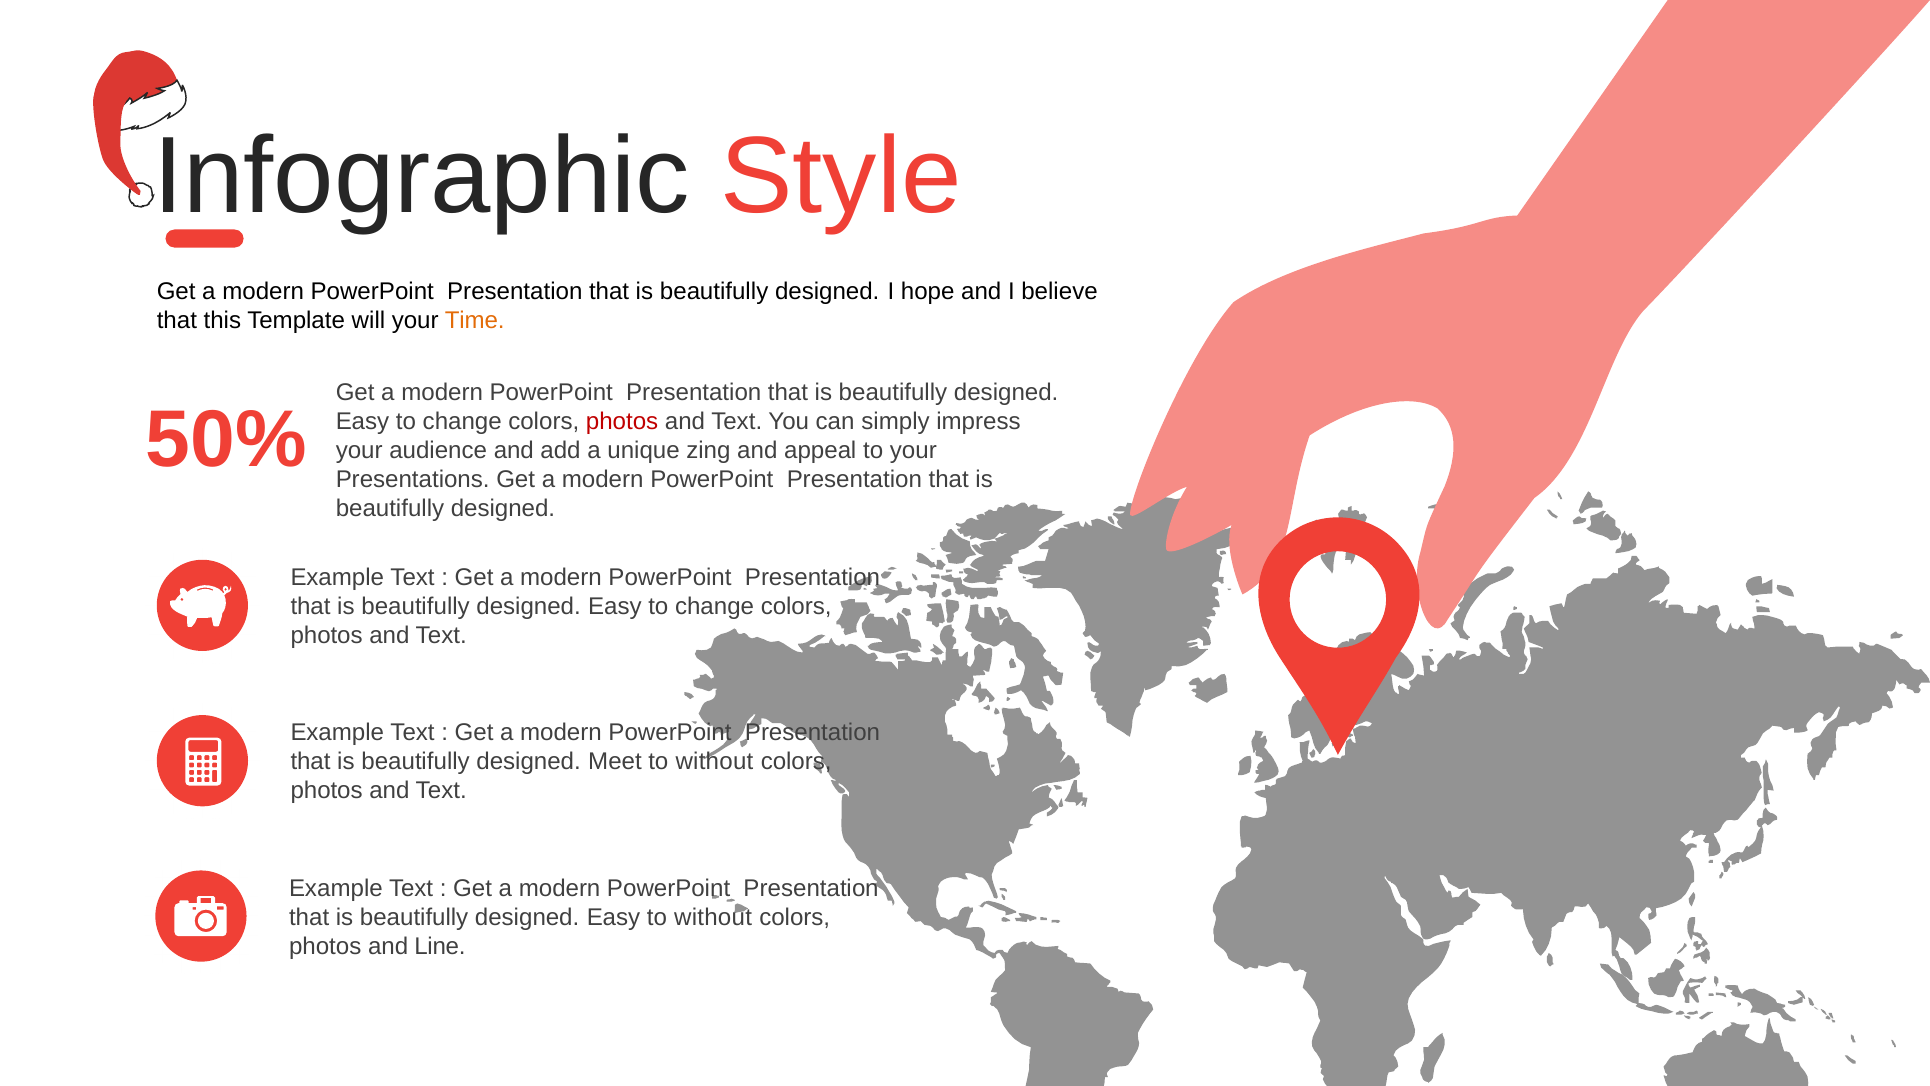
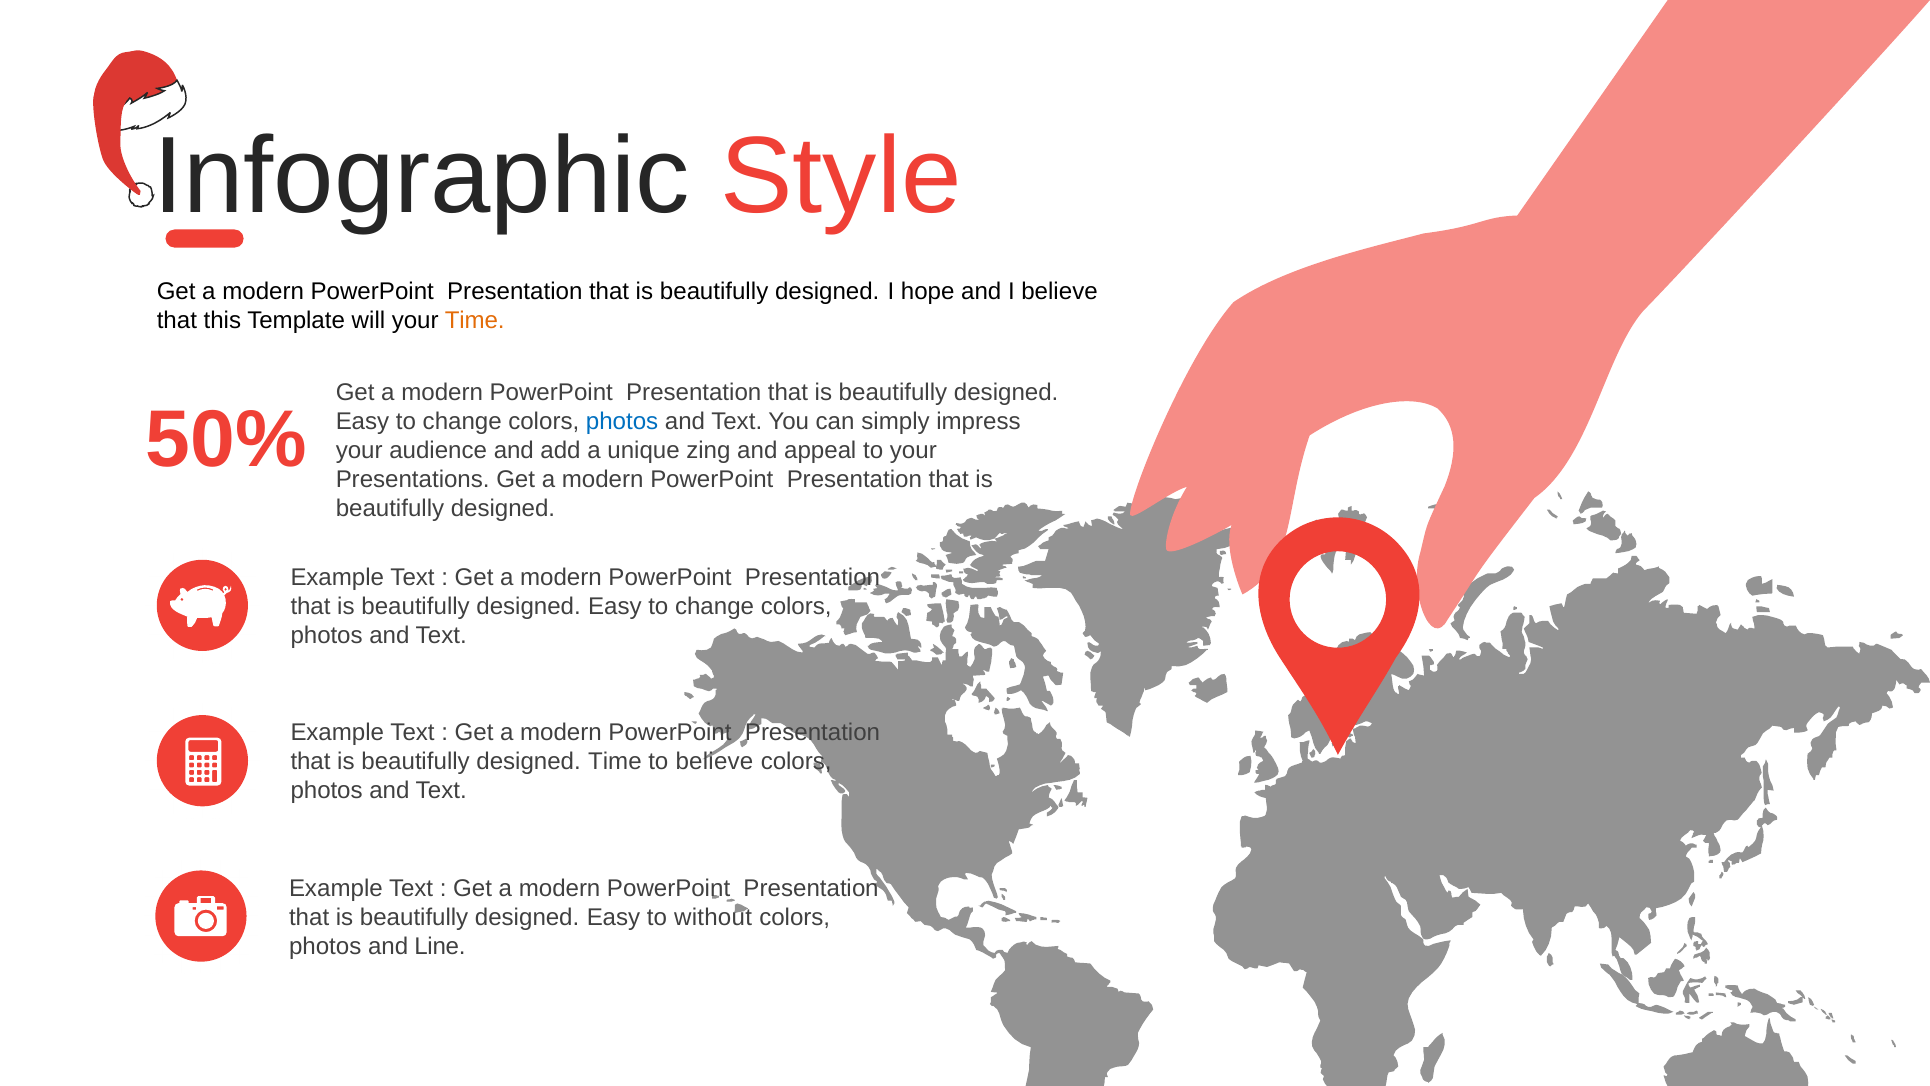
photos colour: red -> blue (622, 422)
designed Meet: Meet -> Time (615, 762)
without: without -> believe (714, 762)
